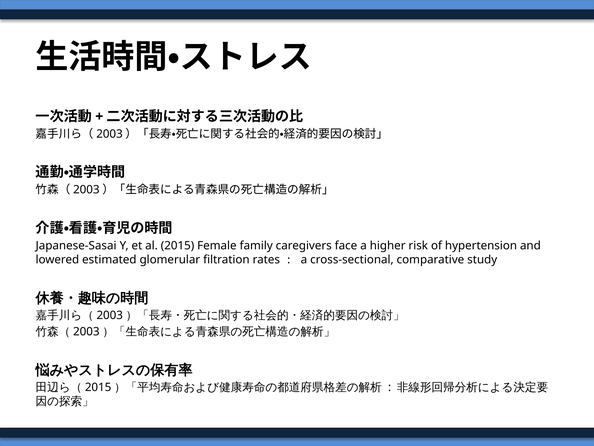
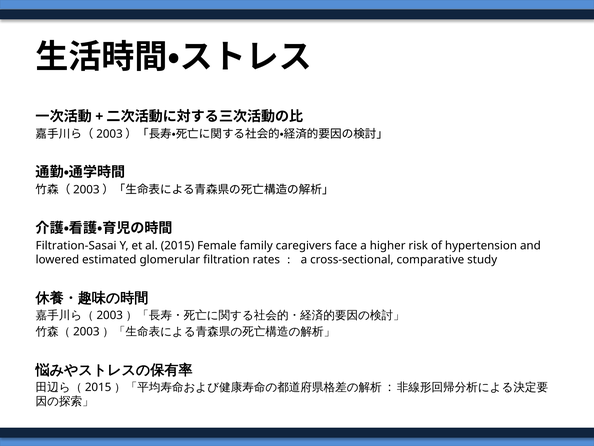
Japanese-Sasai: Japanese-Sasai -> Filtration-Sasai (76, 245)
